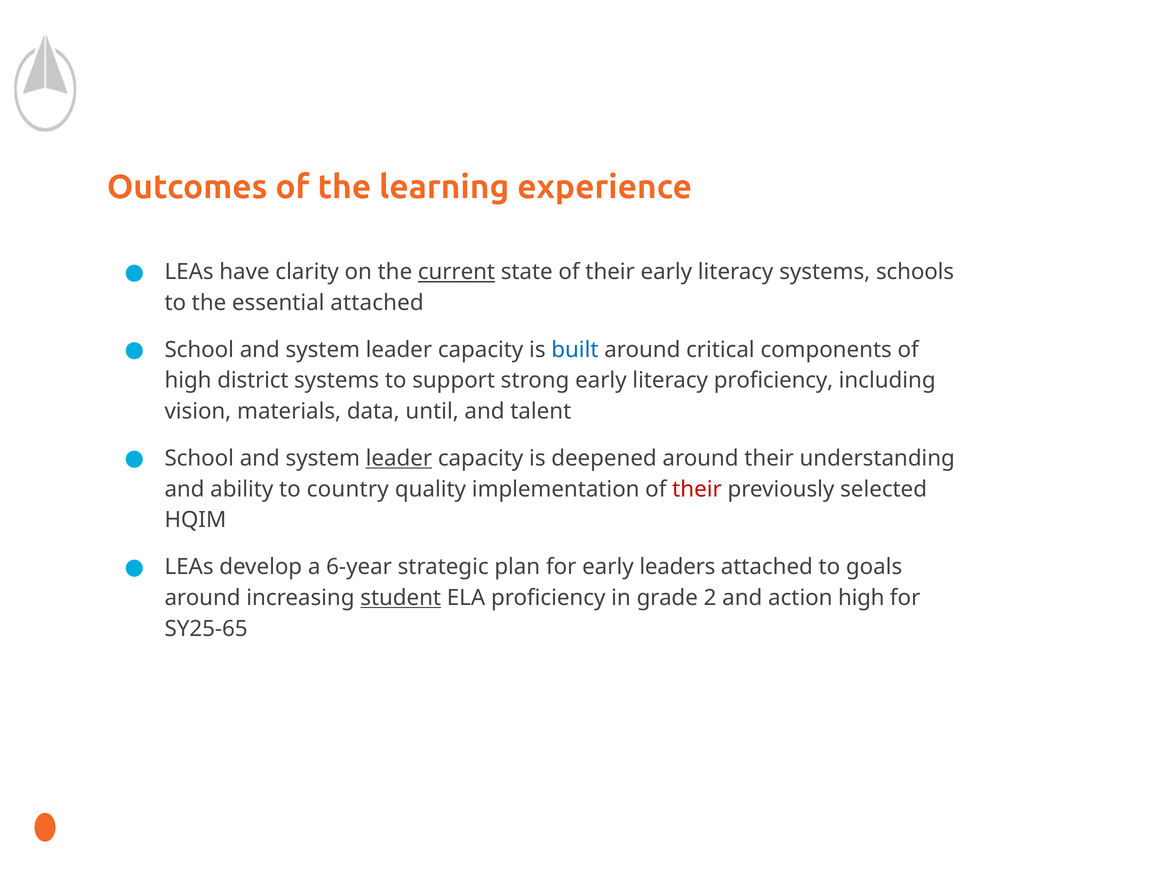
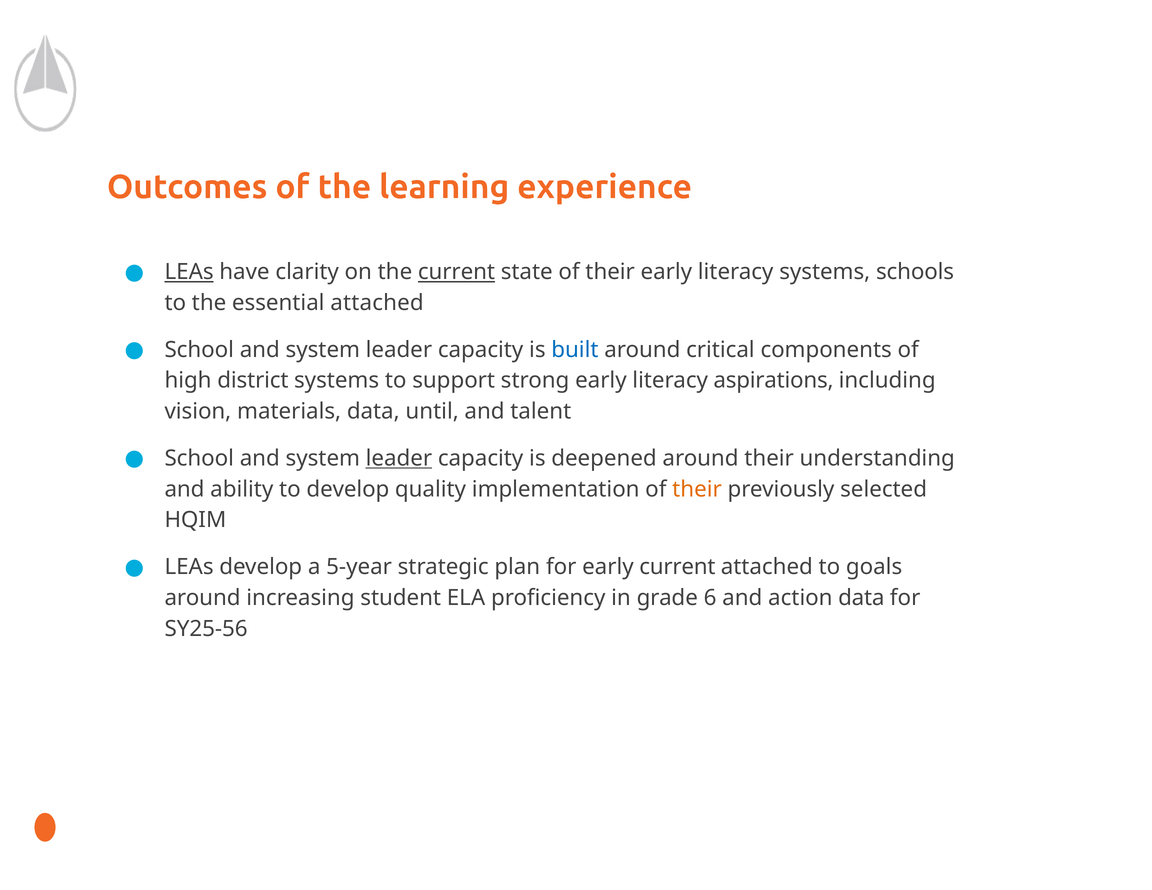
LEAs underline: none -> present (189, 272)
literacy proficiency: proficiency -> aspirations (773, 381)
to country: country -> develop (348, 489)
their colour: red -> orange (697, 489)
6-year: 6-year -> 5-year (359, 567)
early leaders: leaders -> current (677, 567)
student underline: present -> none (401, 598)
2: 2 -> 6 (710, 598)
action high: high -> data (861, 598)
SY25-65: SY25-65 -> SY25-56 (206, 629)
